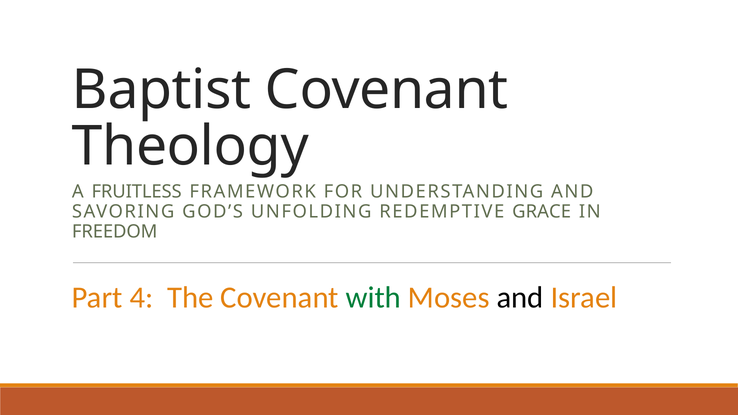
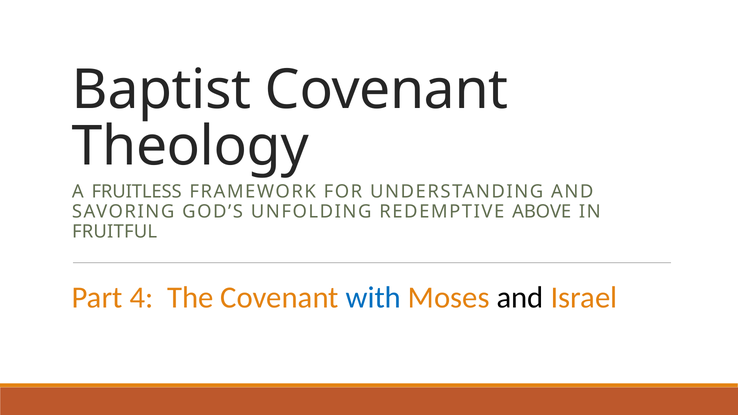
GRACE: GRACE -> ABOVE (542, 212)
FREEDOM: FREEDOM -> FRUITFUL (115, 232)
with colour: green -> blue (373, 297)
